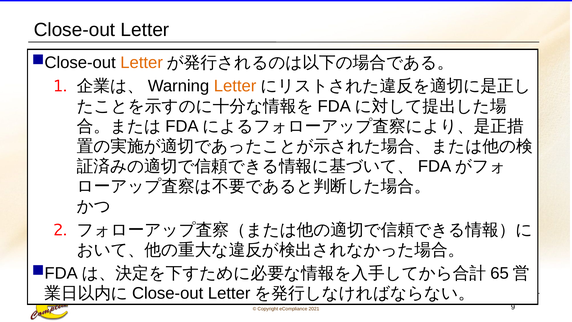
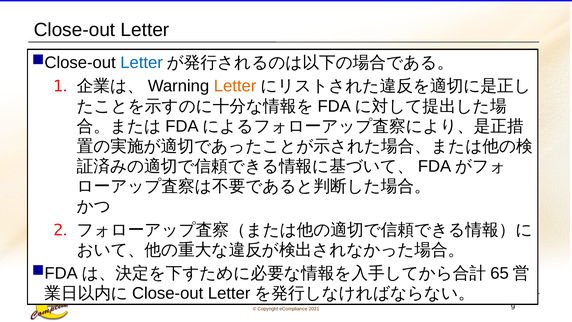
Letter colour: orange -> blue (142, 63)
